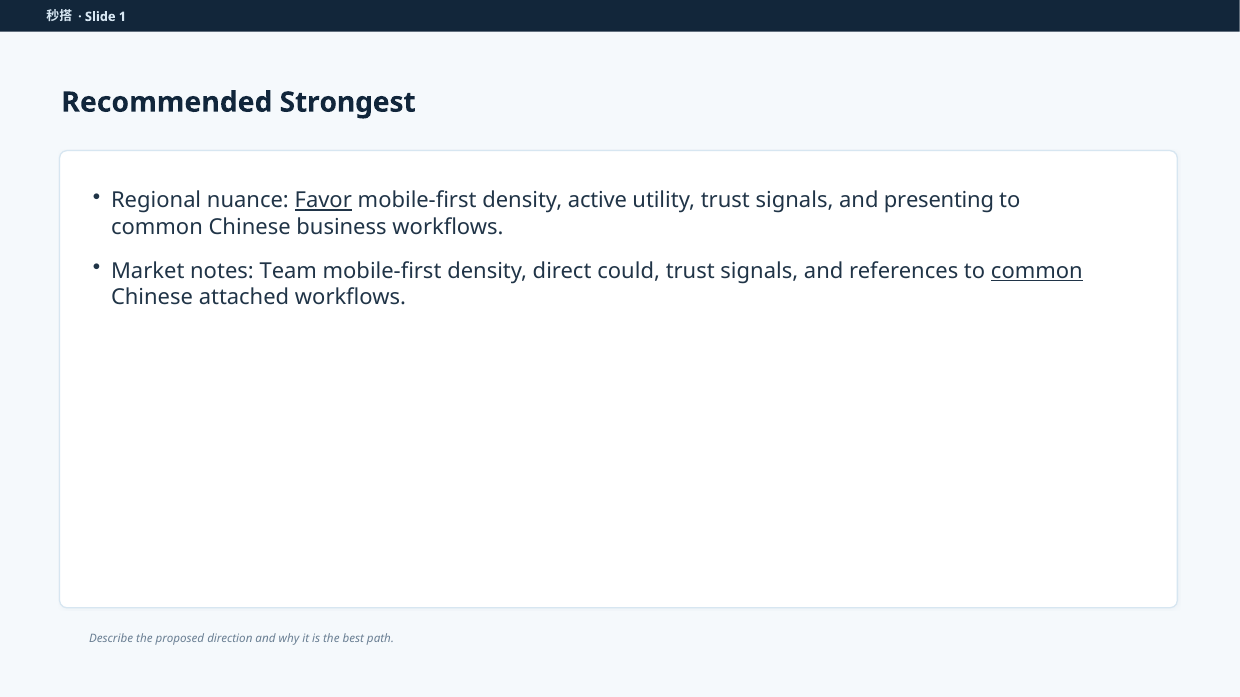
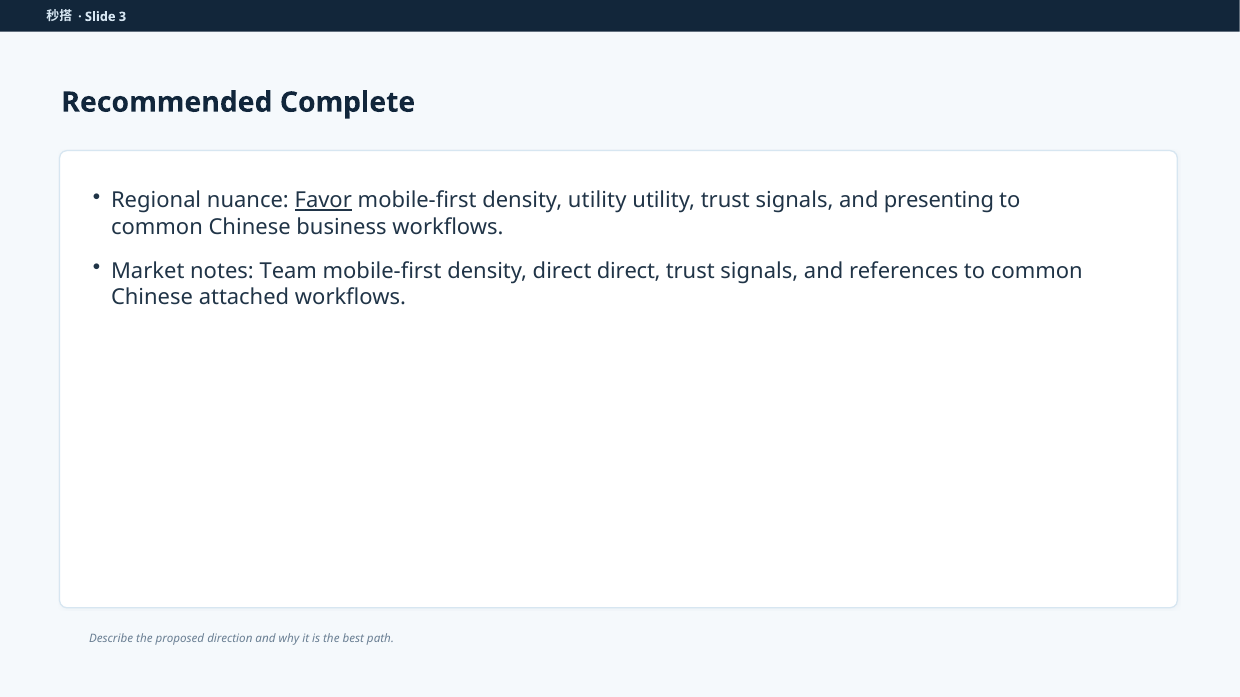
1: 1 -> 3 (122, 17)
Strongest: Strongest -> Complete (348, 102)
density active: active -> utility (597, 201)
direct could: could -> direct (629, 271)
common underline: present -> none (1037, 271)
